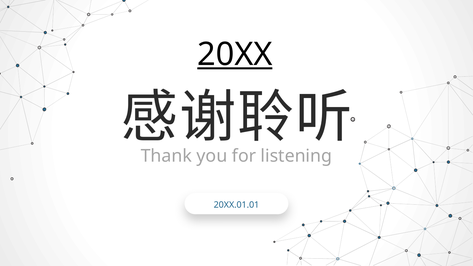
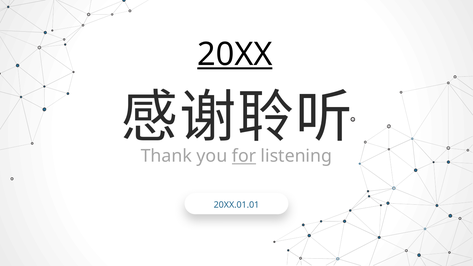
for underline: none -> present (244, 156)
